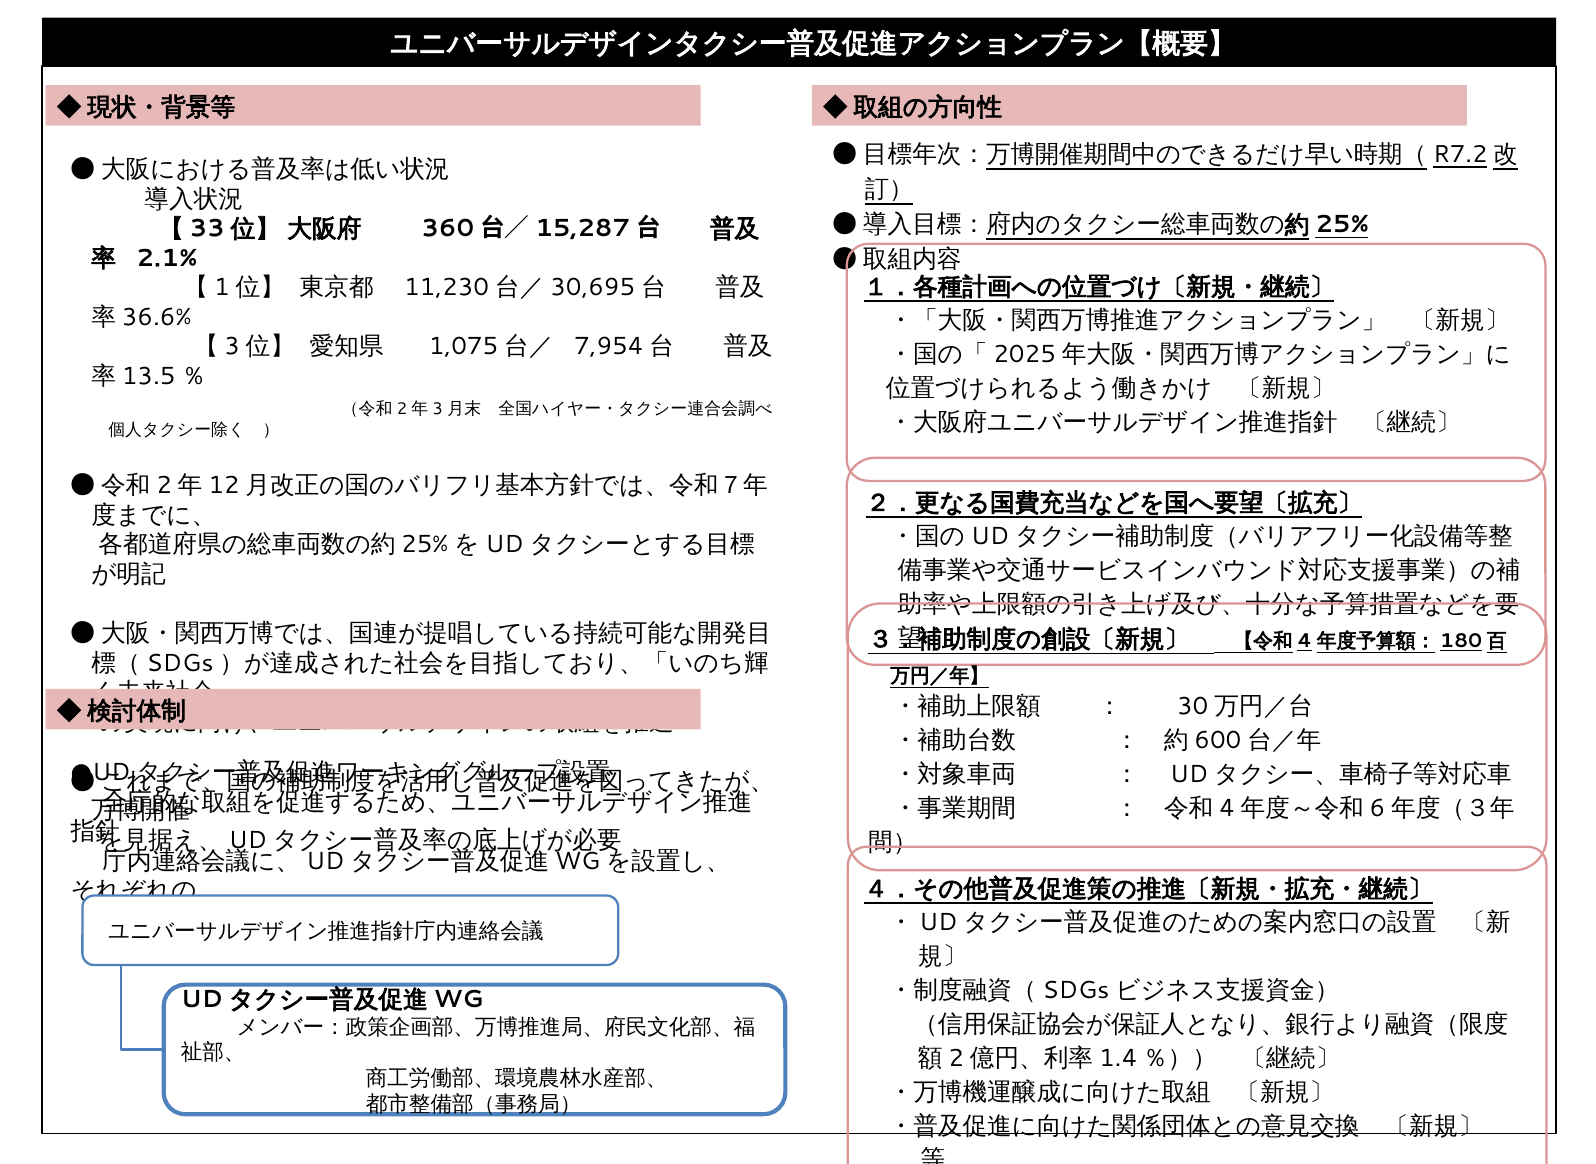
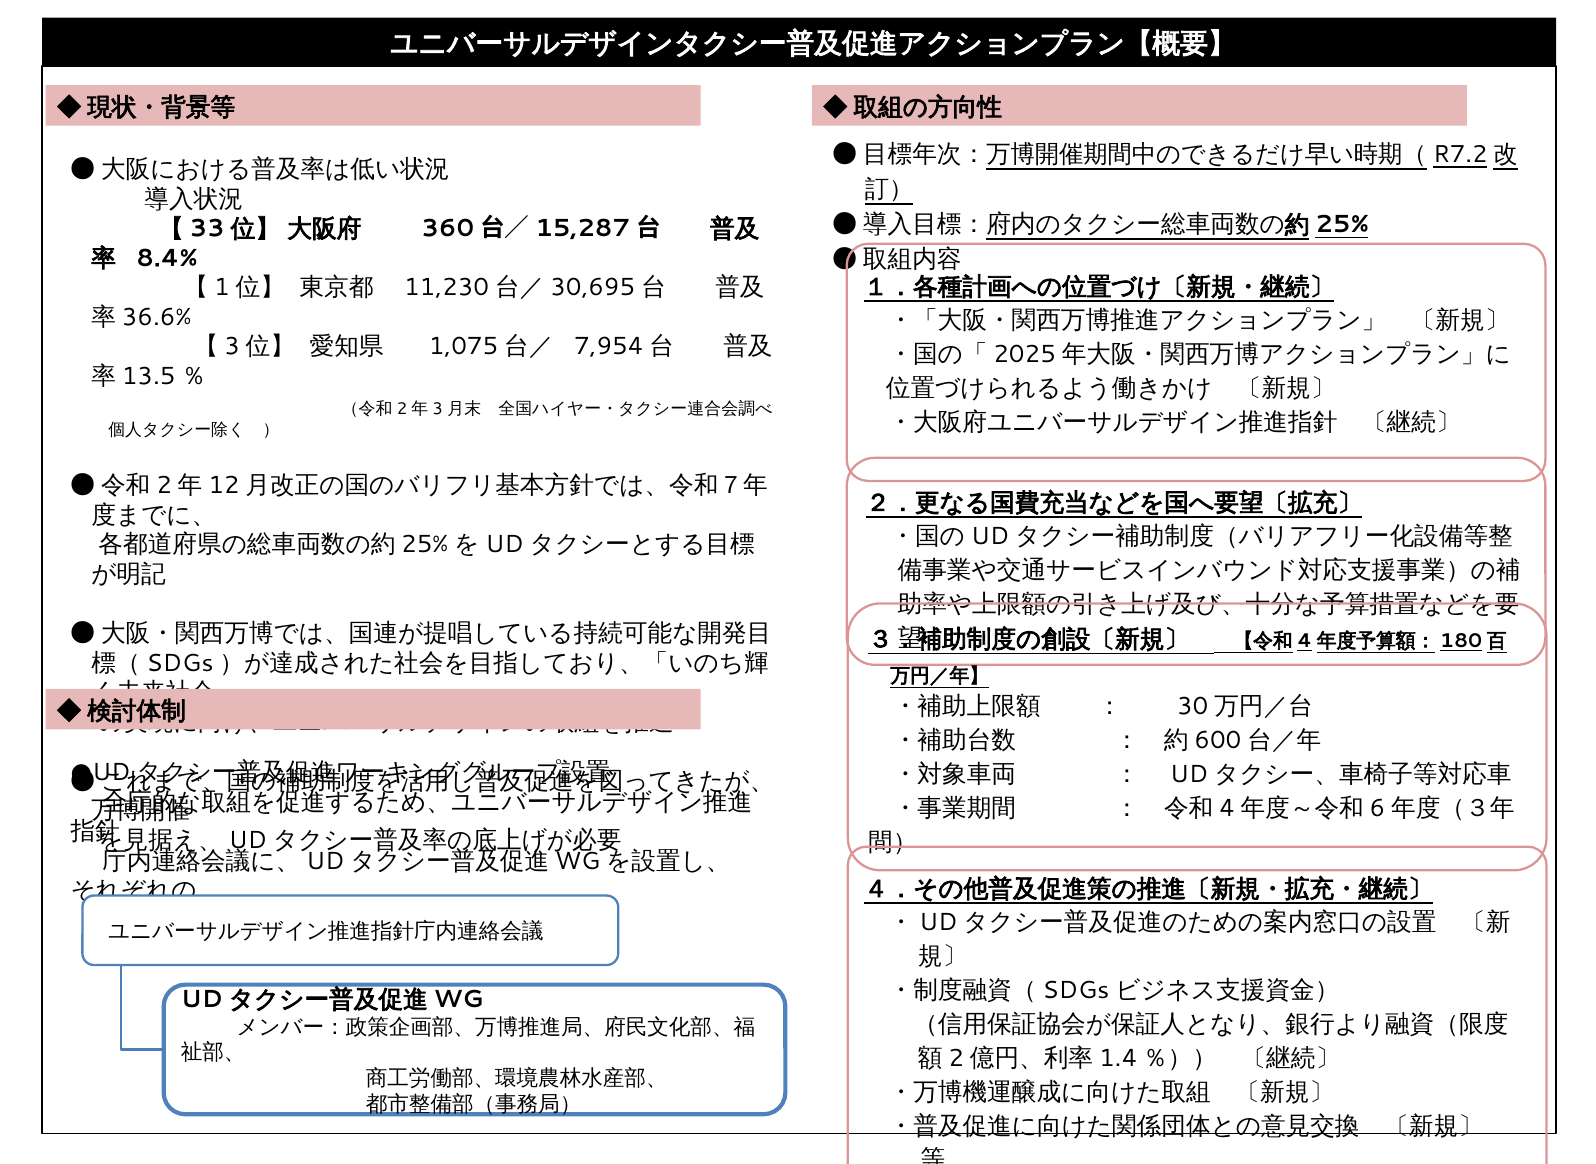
2.1%: 2.1% -> 8.4% (167, 258)
